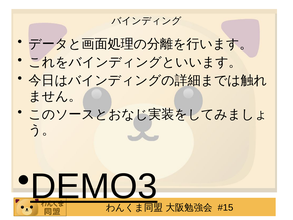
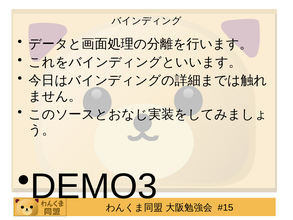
DEMO3 underline: present -> none (94, 186)
